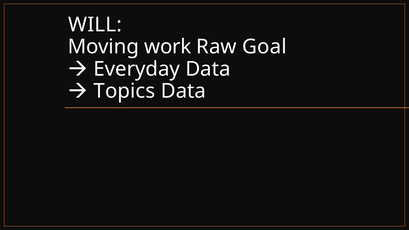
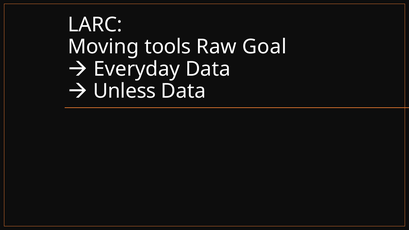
WILL: WILL -> LARC (95, 25)
work: work -> tools (168, 47)
Topics: Topics -> Unless (125, 91)
